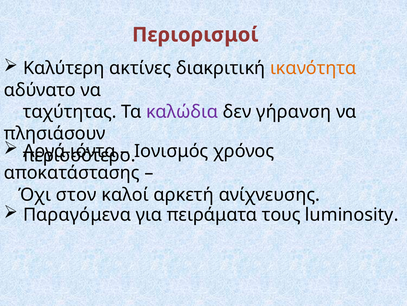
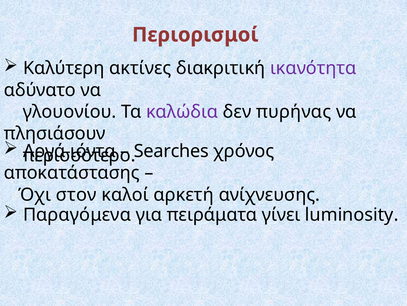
ικανότητα colour: orange -> purple (313, 68)
ταχύτητας: ταχύτητας -> γλουονίου (70, 112)
γήρανση: γήρανση -> πυρήνας (294, 112)
Ιονισμός: Ιονισμός -> Searches (171, 151)
τους: τους -> γίνει (281, 214)
